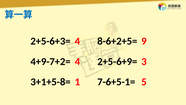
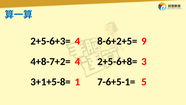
4+9-7+2=: 4+9-7+2= -> 4+8-7+2= (51, 61)
2+5-6+9=: 2+5-6+9= -> 2+5-6+8= (117, 61)
